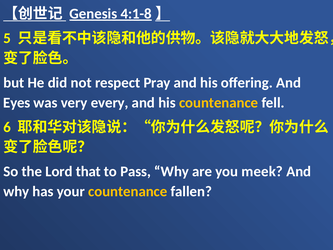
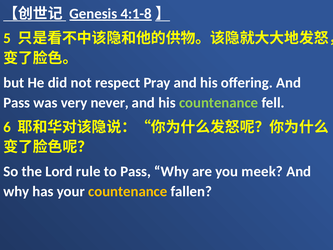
Eyes: Eyes -> Pass (17, 103)
every: every -> never (110, 103)
countenance colour: yellow -> light green (219, 103)
that: that -> rule (88, 171)
